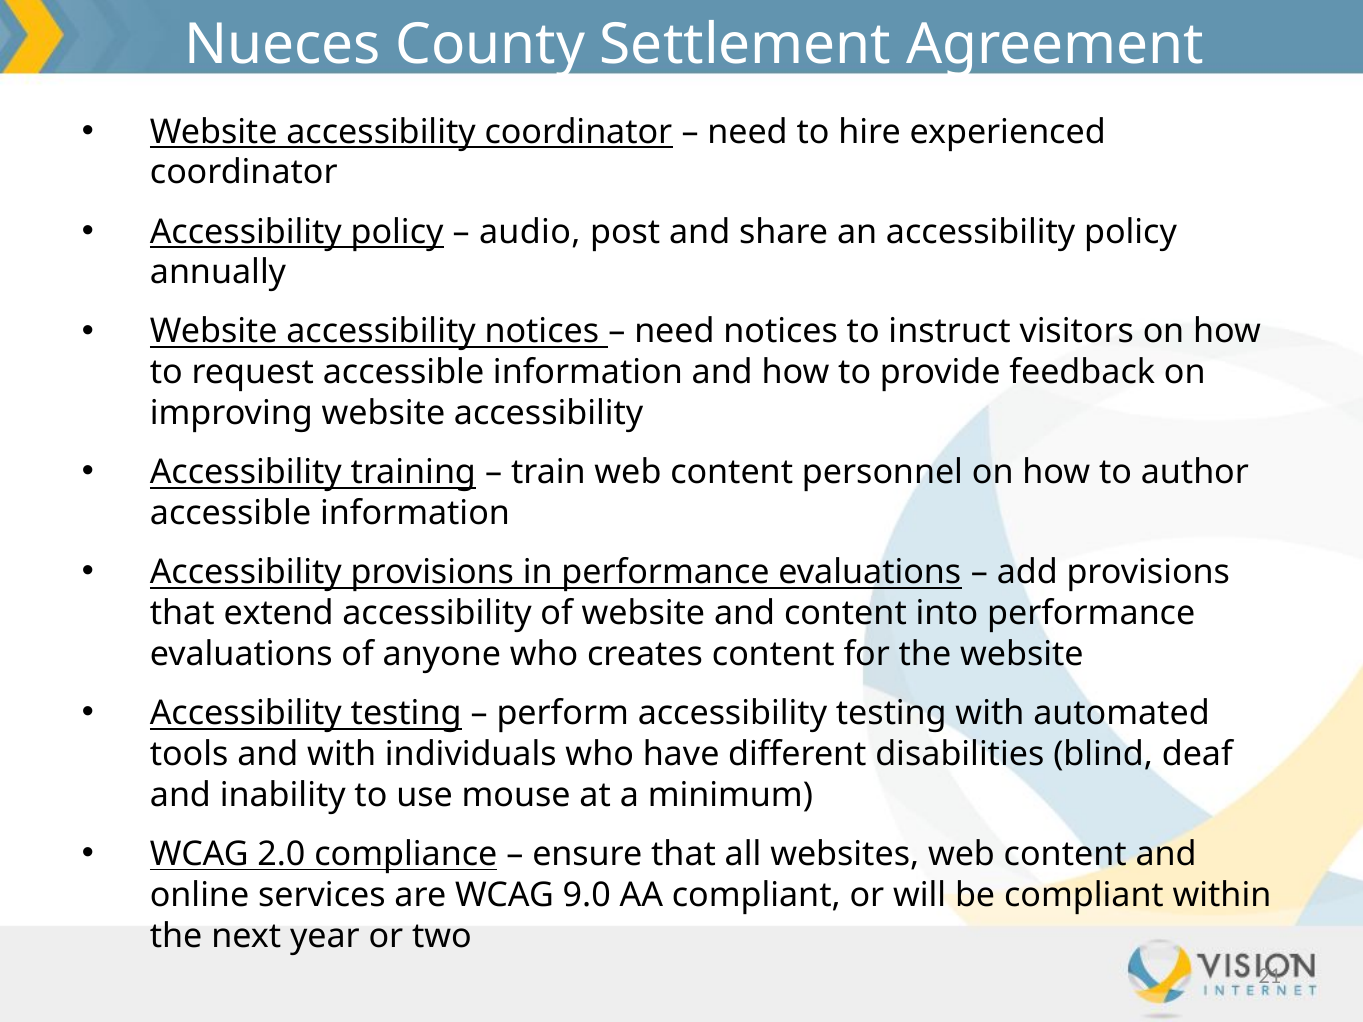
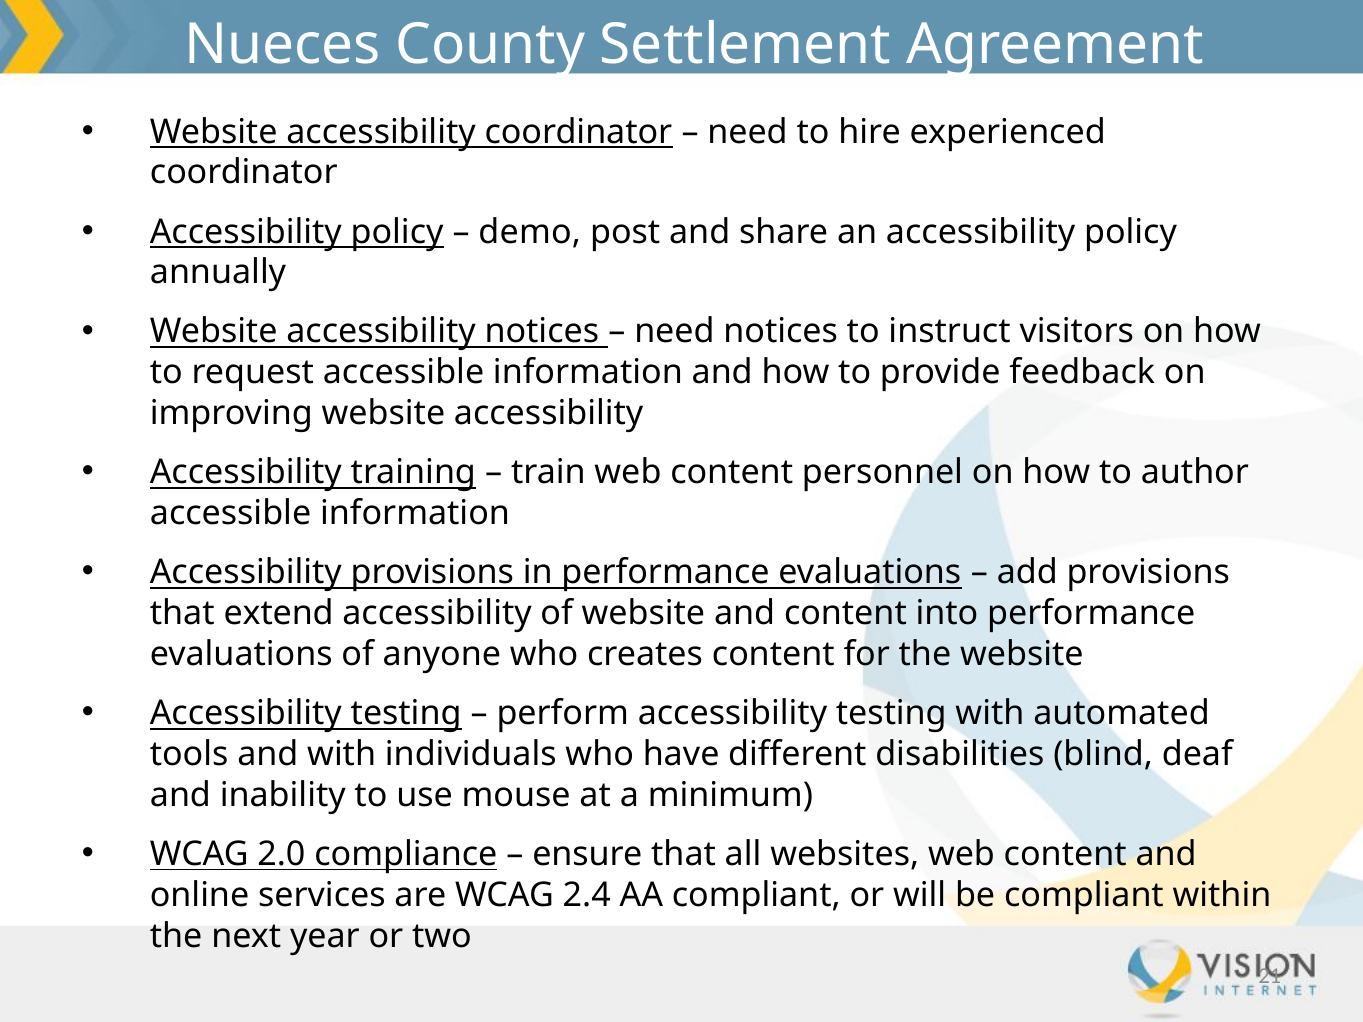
audio: audio -> demo (530, 232)
9.0: 9.0 -> 2.4 (587, 895)
